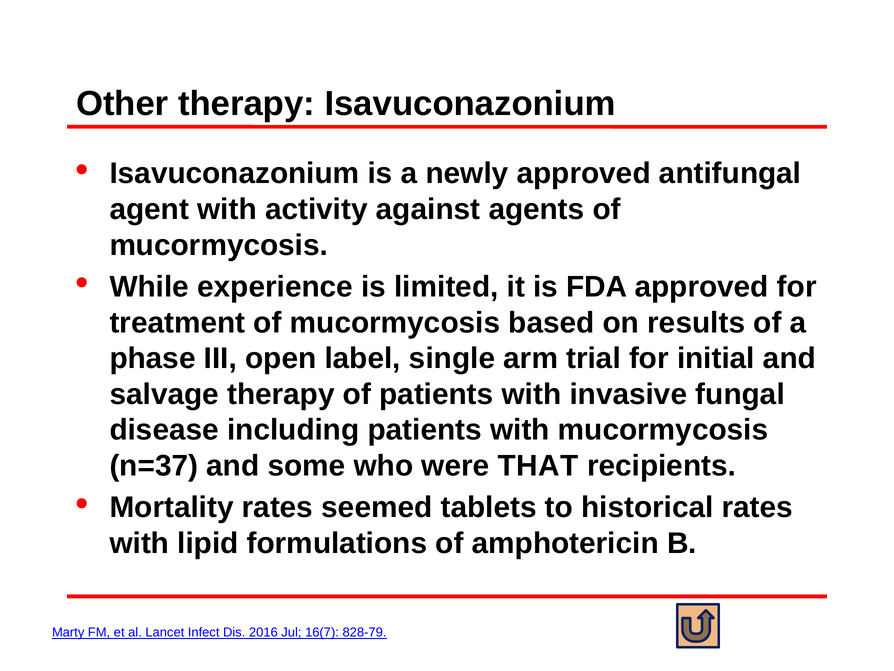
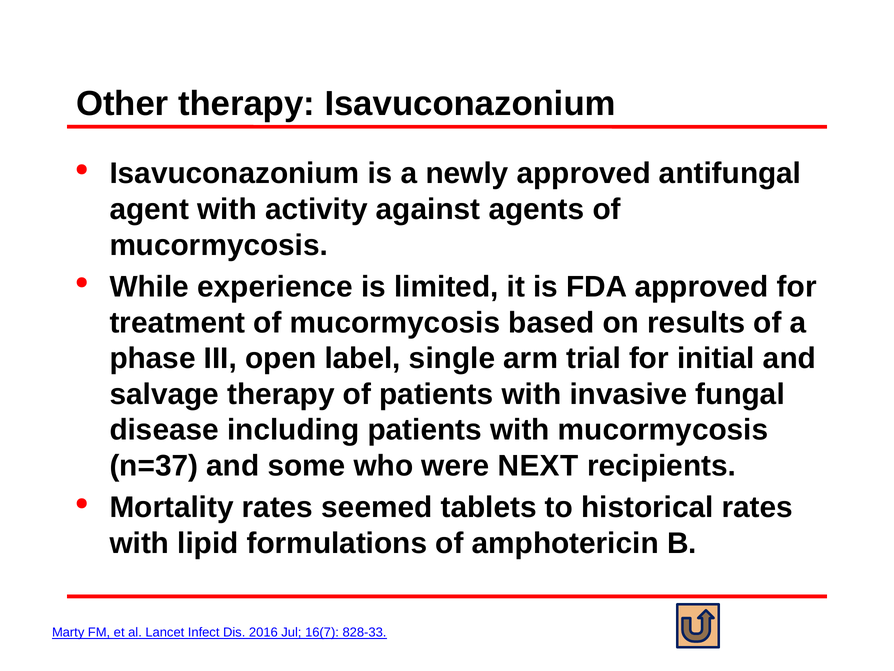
THAT: THAT -> NEXT (538, 465)
828-79: 828-79 -> 828-33 (364, 632)
